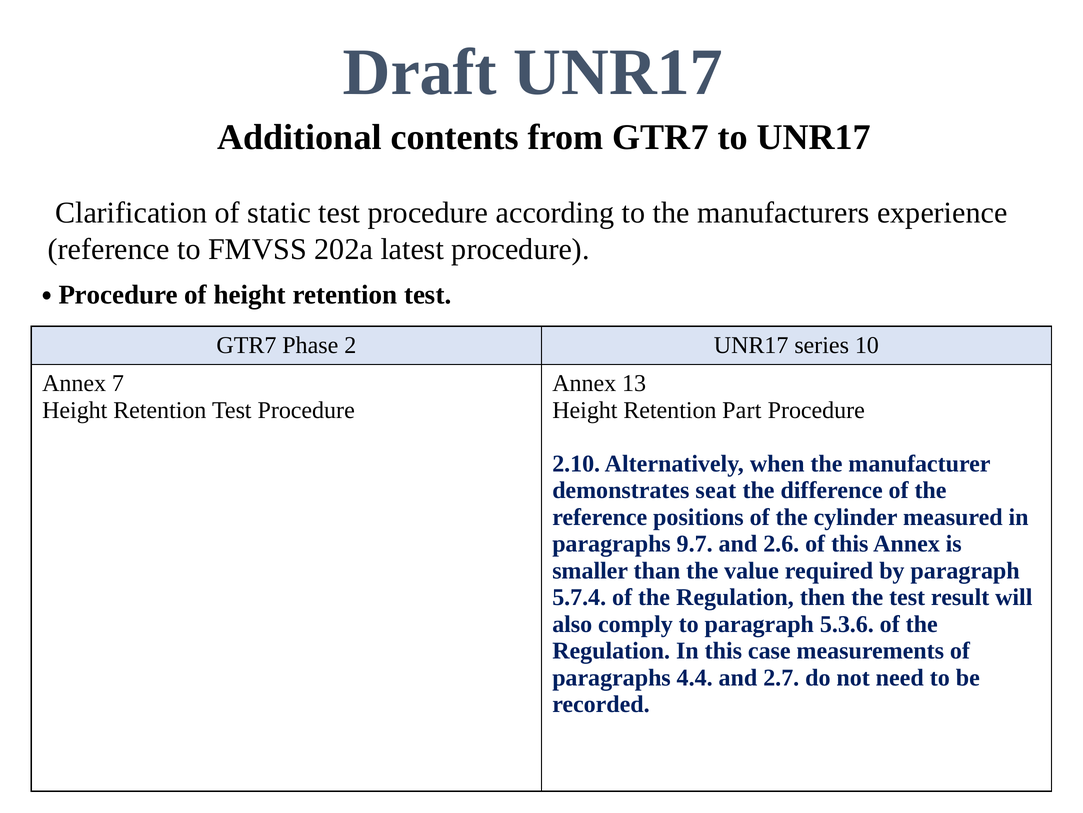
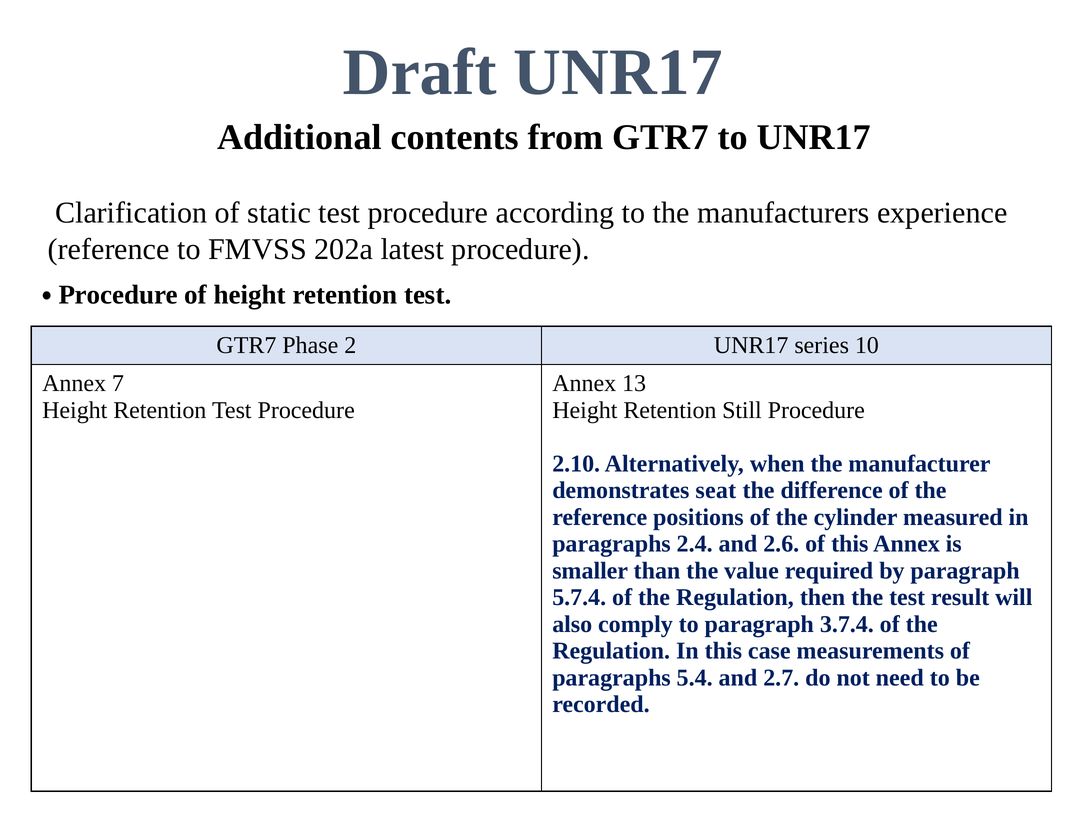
Part: Part -> Still (742, 410)
9.7: 9.7 -> 2.4 (695, 543)
5.3.6: 5.3.6 -> 3.7.4 (847, 624)
4.4: 4.4 -> 5.4 (695, 677)
